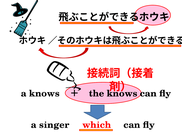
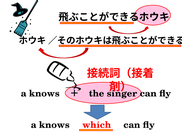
the knows: knows -> singer (122, 94)
singer: singer -> knows (54, 125)
